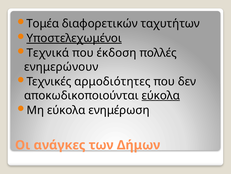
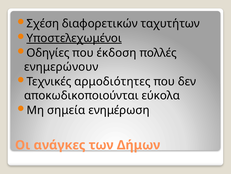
Τομέα: Τομέα -> Σχέση (43, 23)
Τεχνικά: Τεχνικά -> Οδηγίες (48, 53)
εύκολα underline: present -> none (161, 95)
Μη εύκολα: εύκολα -> σημεία (66, 110)
